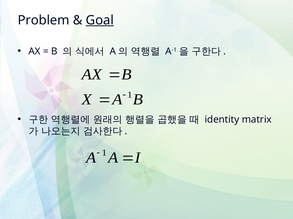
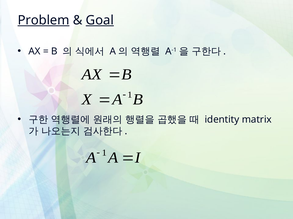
Problem underline: none -> present (44, 20)
